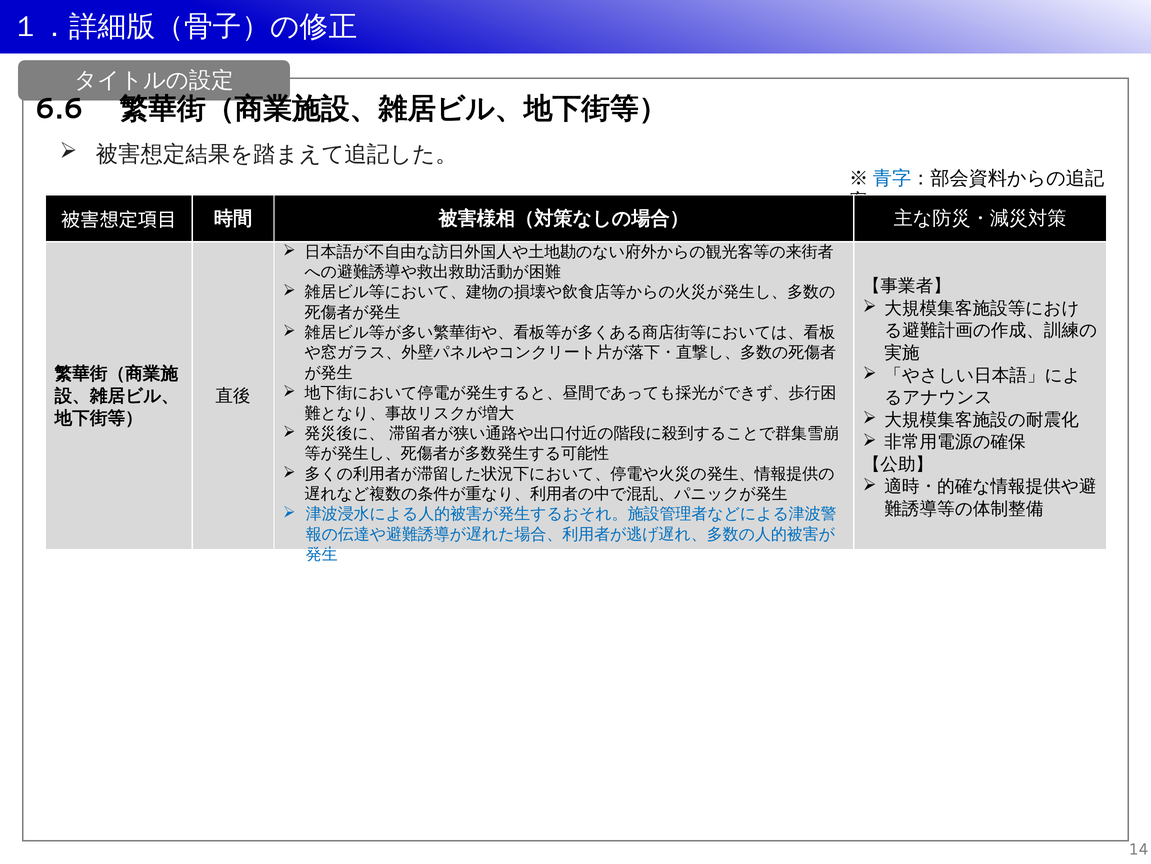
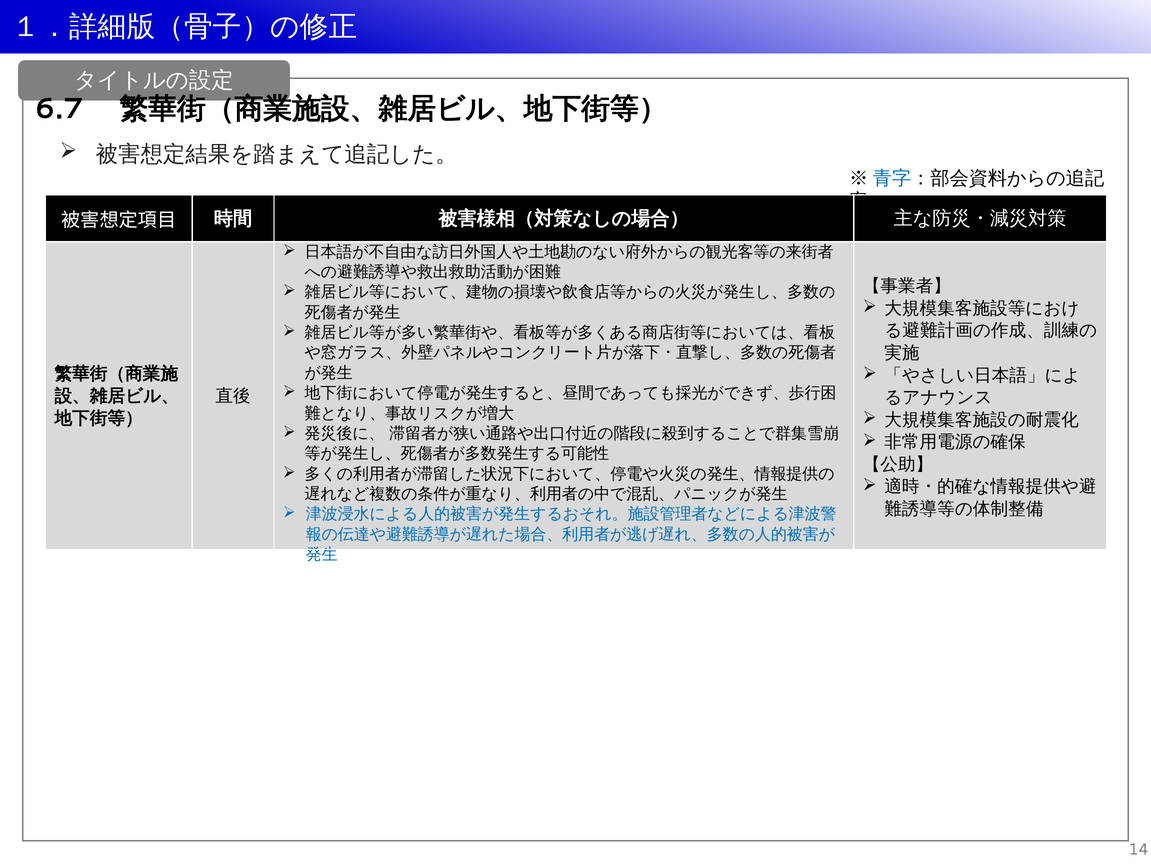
6.6: 6.6 -> 6.7 (59, 108)
